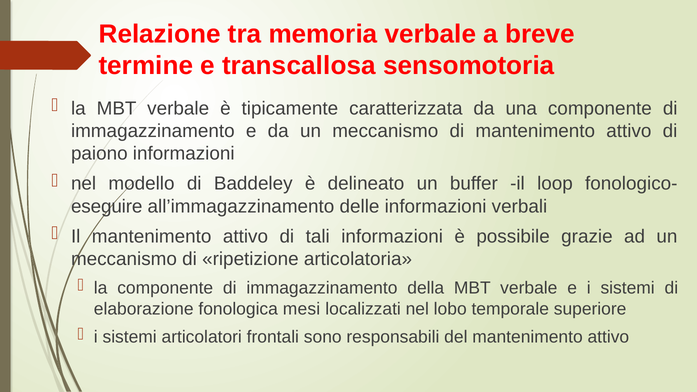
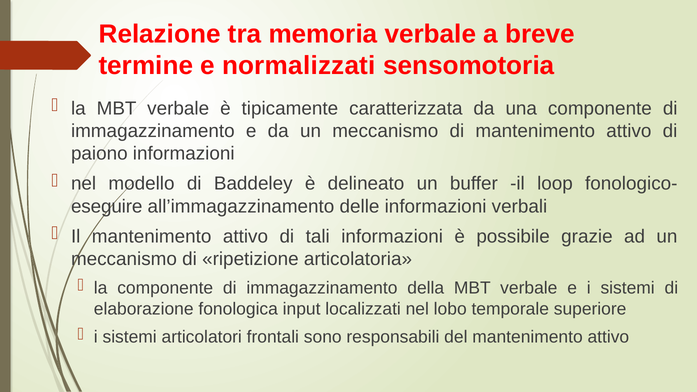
transcallosa: transcallosa -> normalizzati (299, 65)
mesi: mesi -> input (302, 309)
